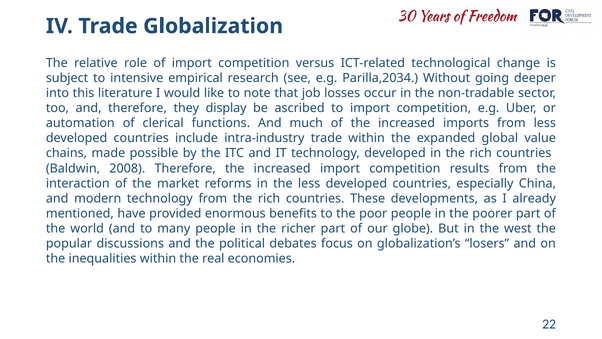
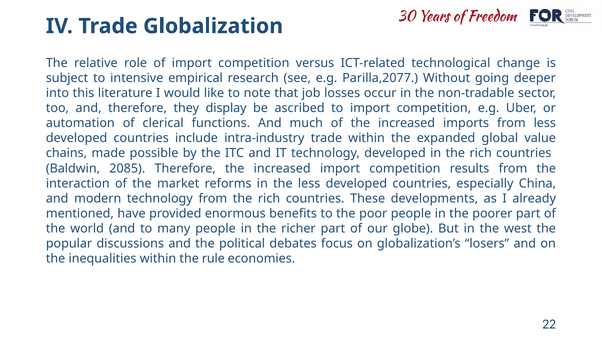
Parilla,2034: Parilla,2034 -> Parilla,2077 (380, 78)
2008: 2008 -> 2085 (127, 168)
real: real -> rule (213, 259)
